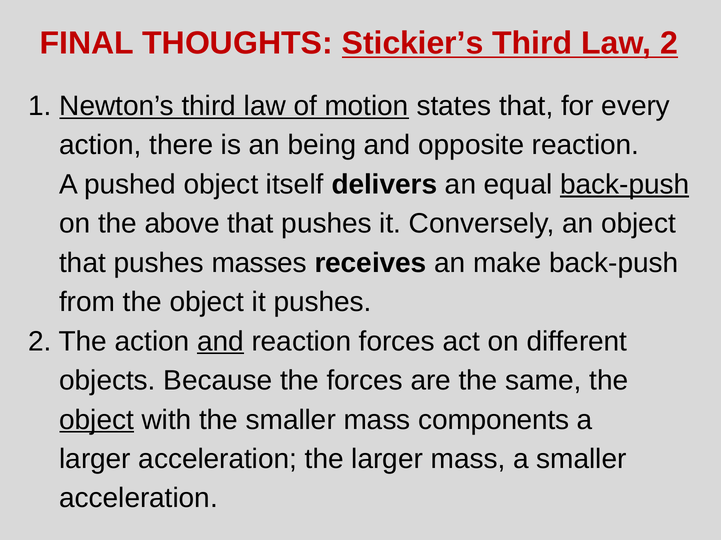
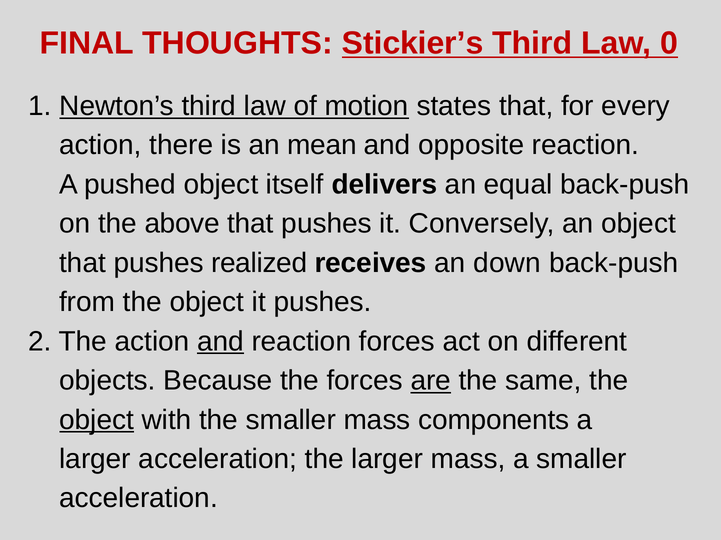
Law 2: 2 -> 0 (669, 43)
being: being -> mean (322, 145)
back-push underline: present -> none (625, 185)
masses: masses -> realized (259, 263)
make: make -> down (507, 263)
are underline: none -> present (431, 381)
